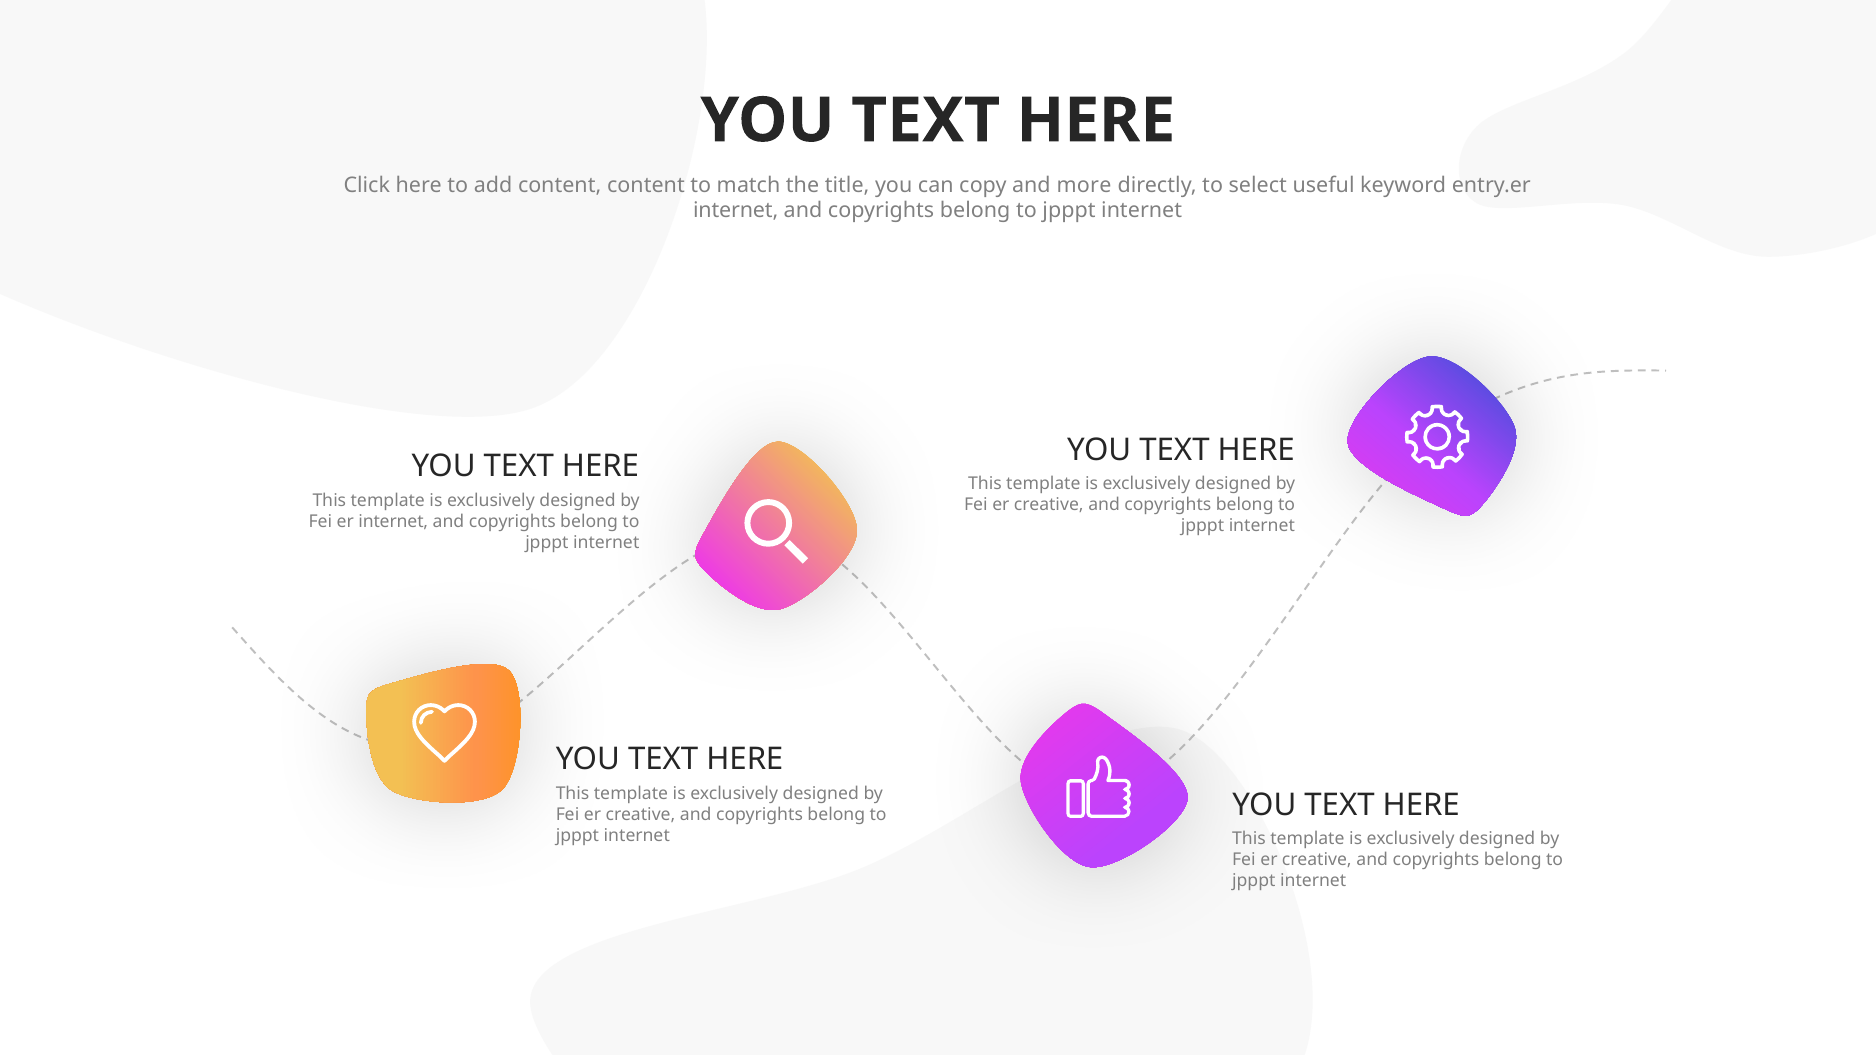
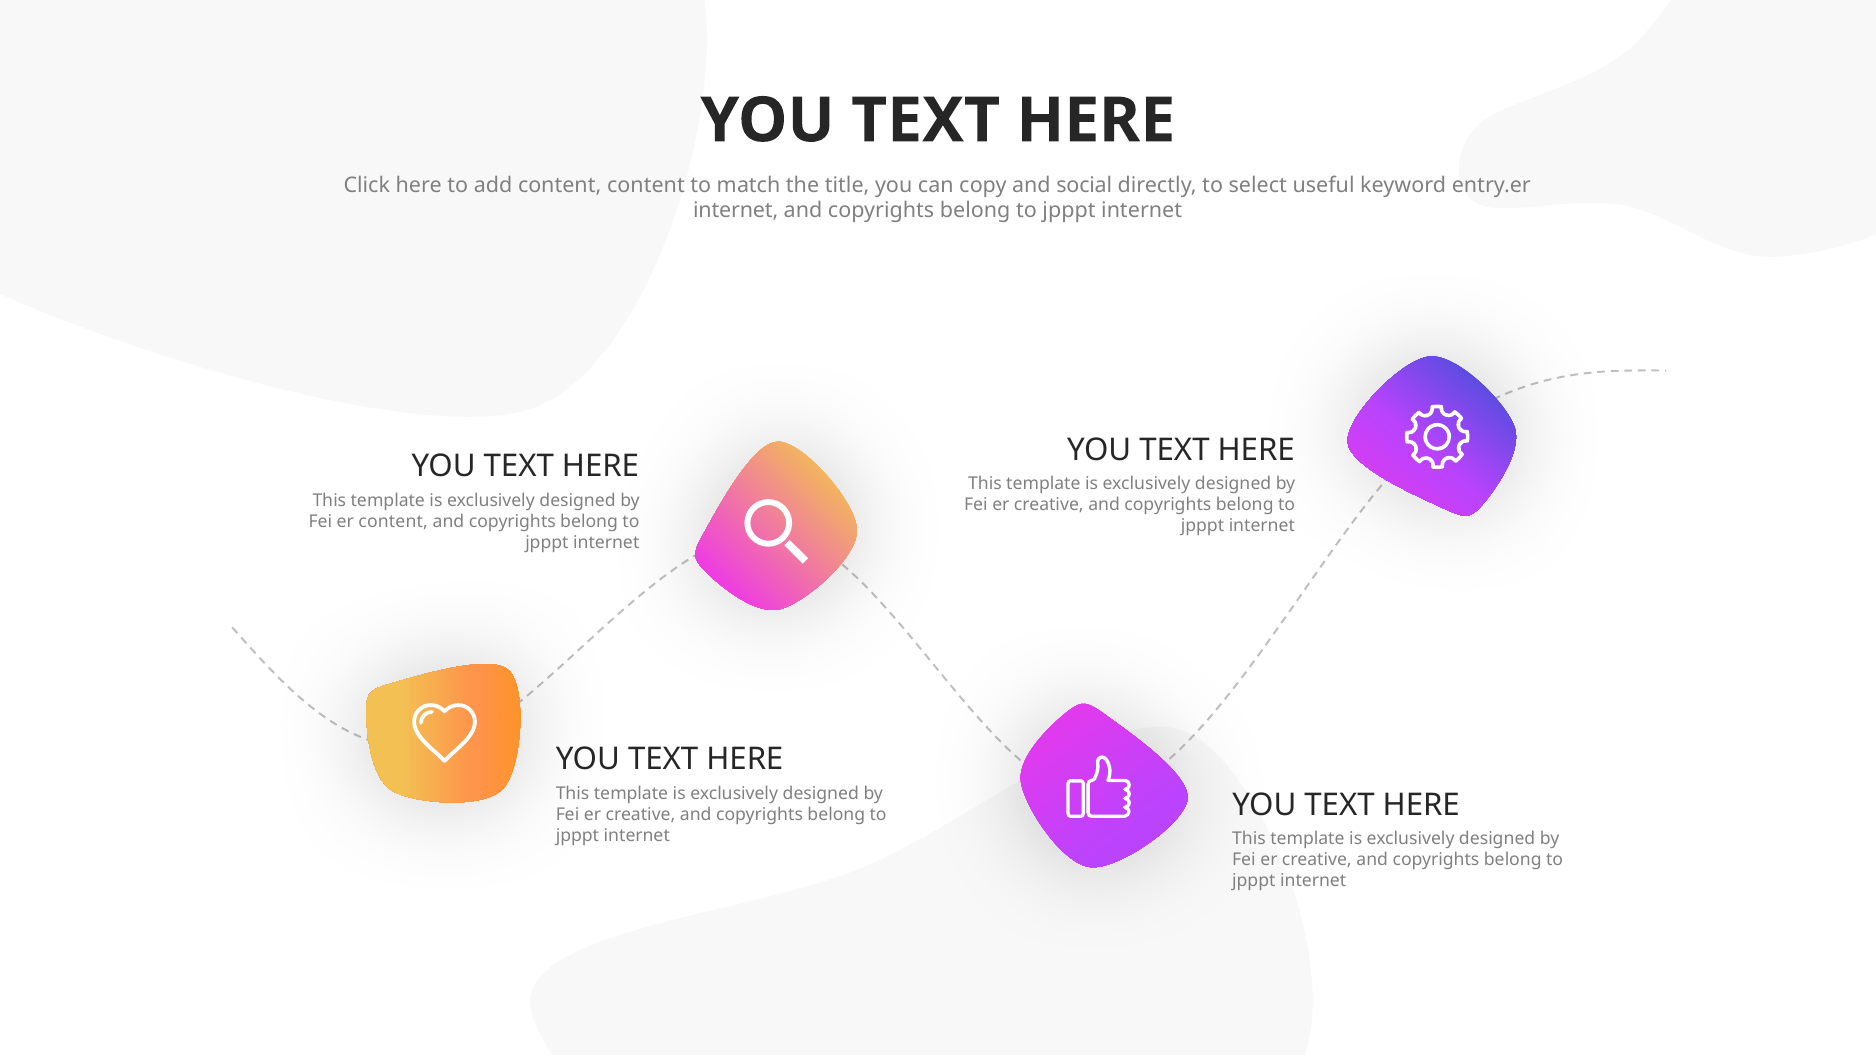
more: more -> social (1084, 185)
er internet: internet -> content (393, 522)
